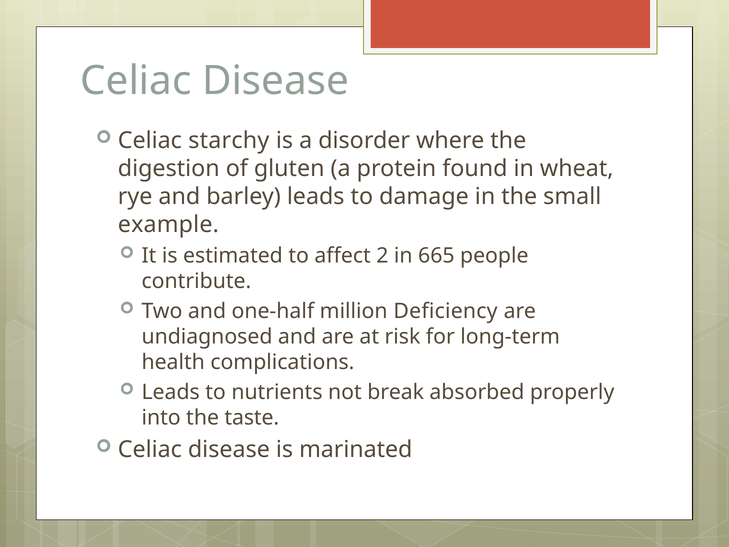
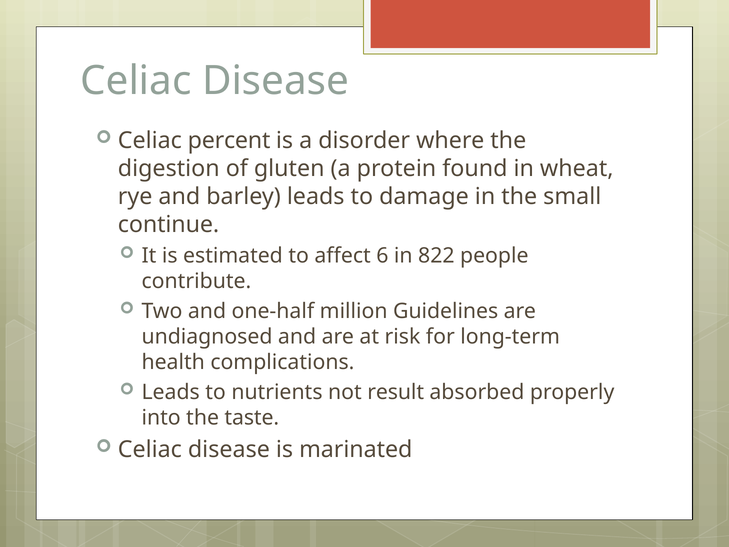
starchy: starchy -> percent (229, 141)
example: example -> continue (169, 225)
2: 2 -> 6 (382, 256)
665: 665 -> 822 (436, 256)
Deficiency: Deficiency -> Guidelines (446, 311)
break: break -> result (396, 392)
